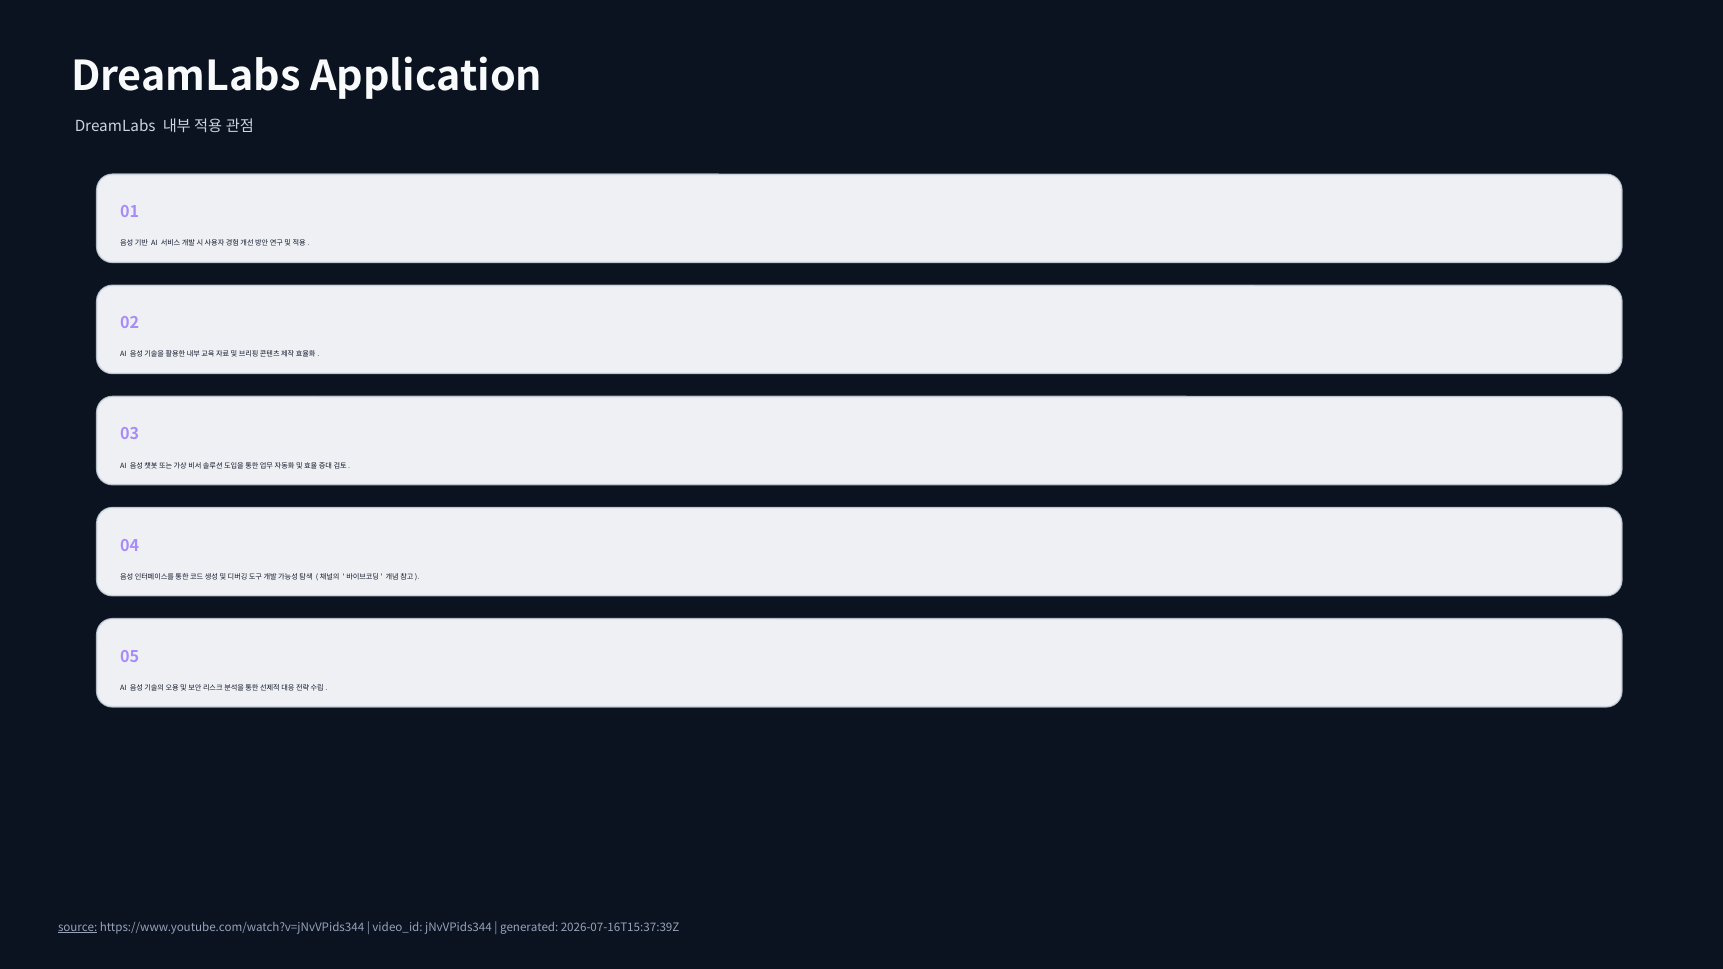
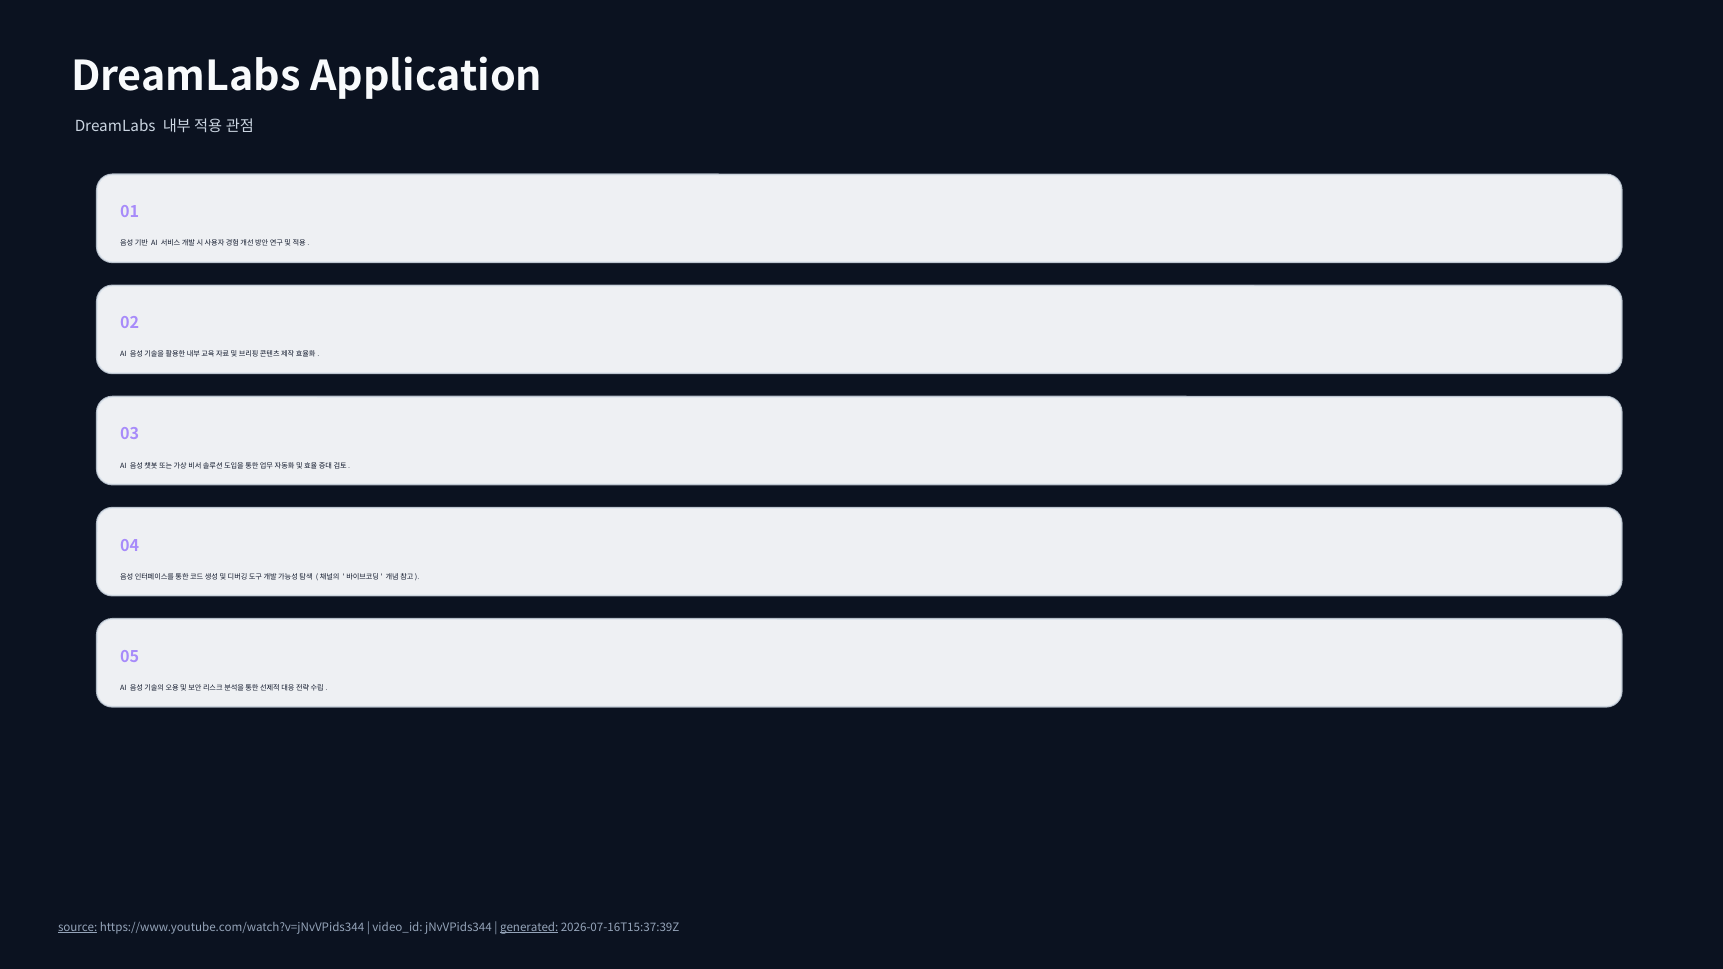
generated underline: none -> present (529, 928)
